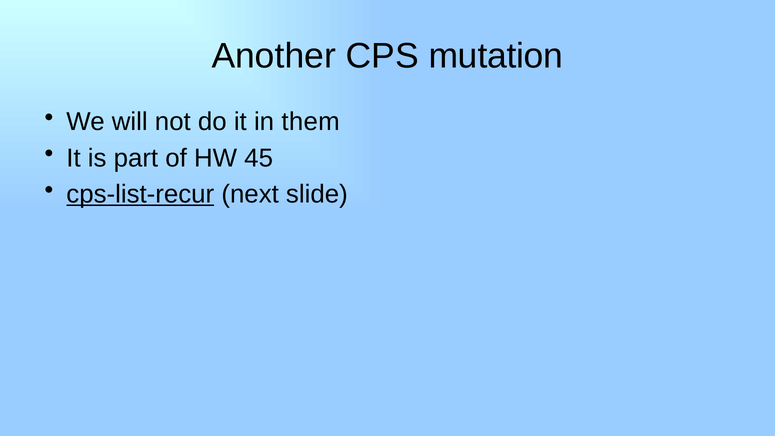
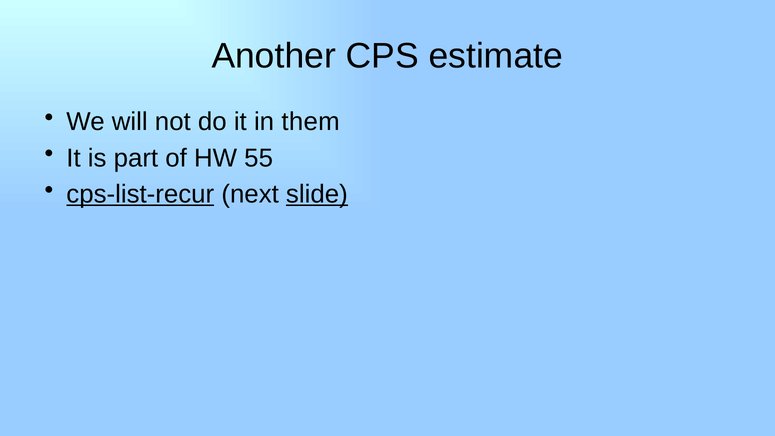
mutation: mutation -> estimate (496, 56)
45: 45 -> 55 (259, 158)
slide underline: none -> present (317, 194)
